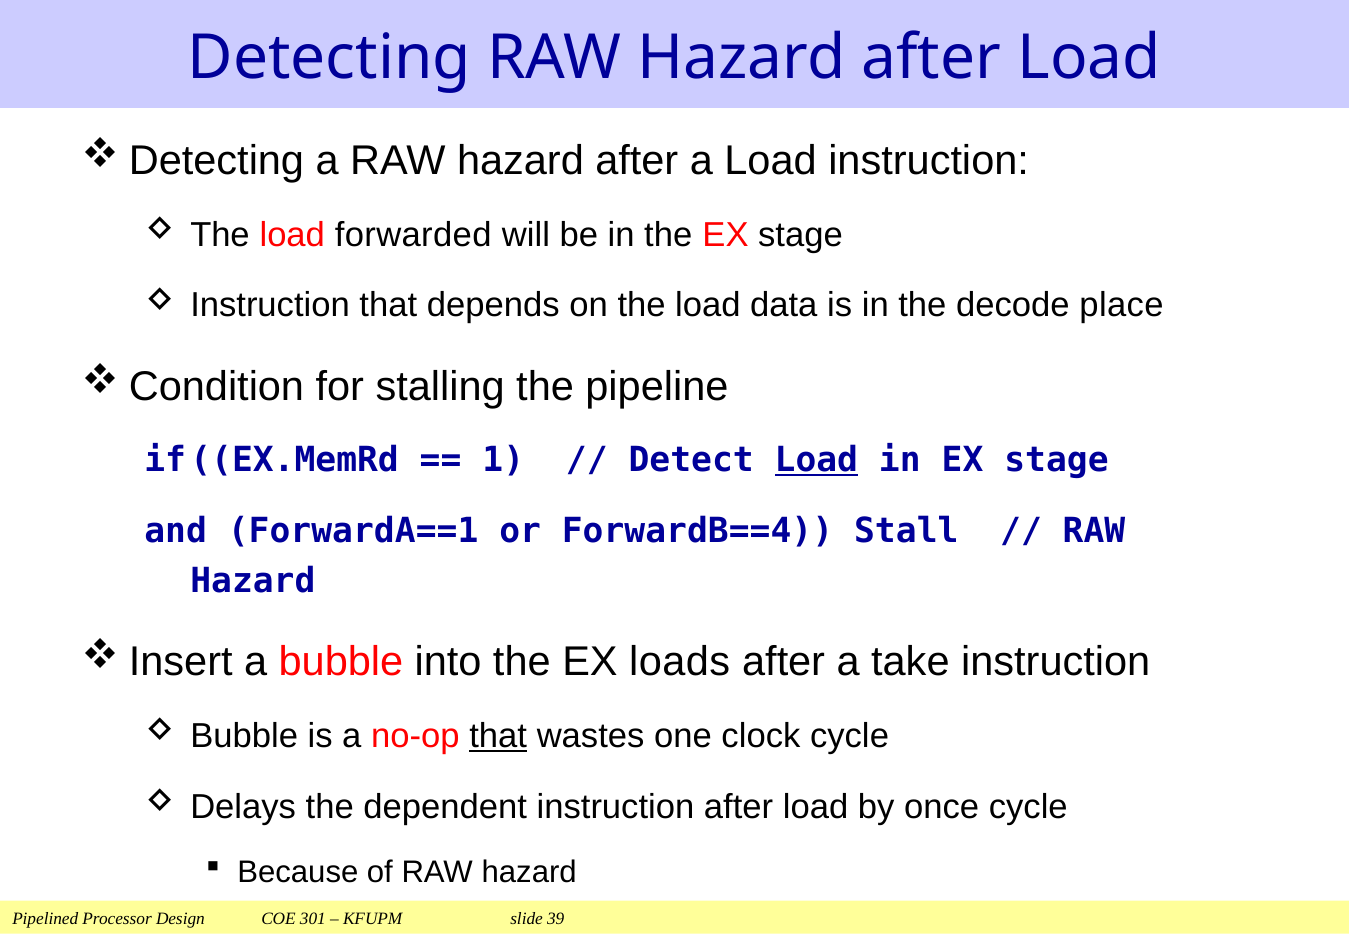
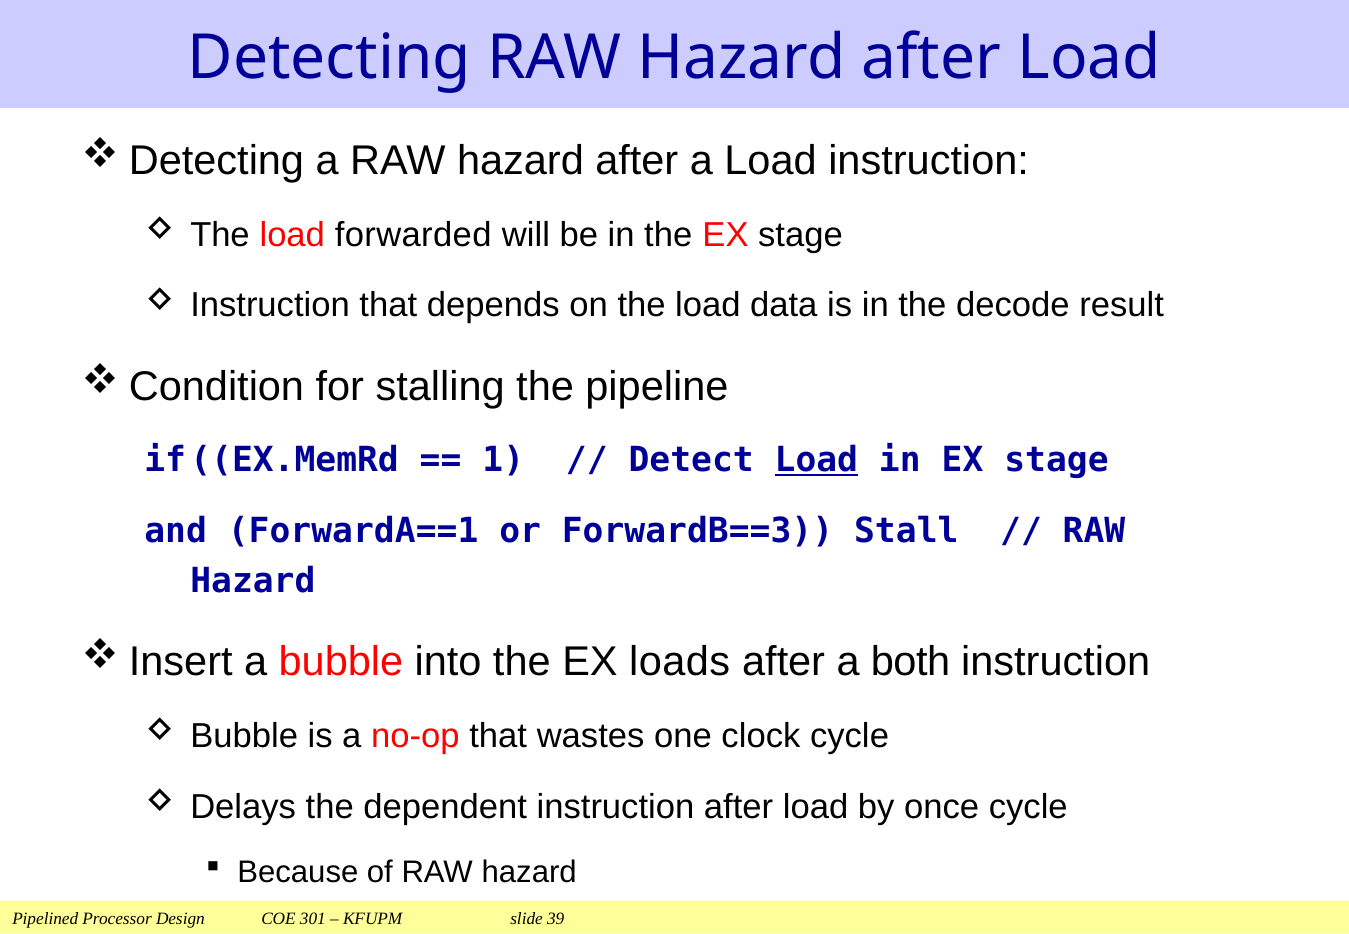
place: place -> result (1122, 305)
ForwardB==4: ForwardB==4 -> ForwardB==3 (697, 531)
take: take -> both (911, 662)
that underline: present -> none (498, 736)
